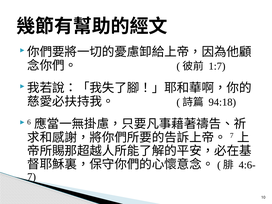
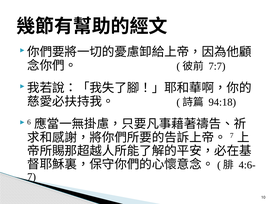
1:7: 1:7 -> 7:7 (217, 66)
